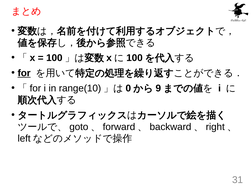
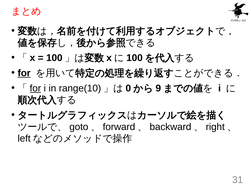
for underline: none -> present (35, 88)
